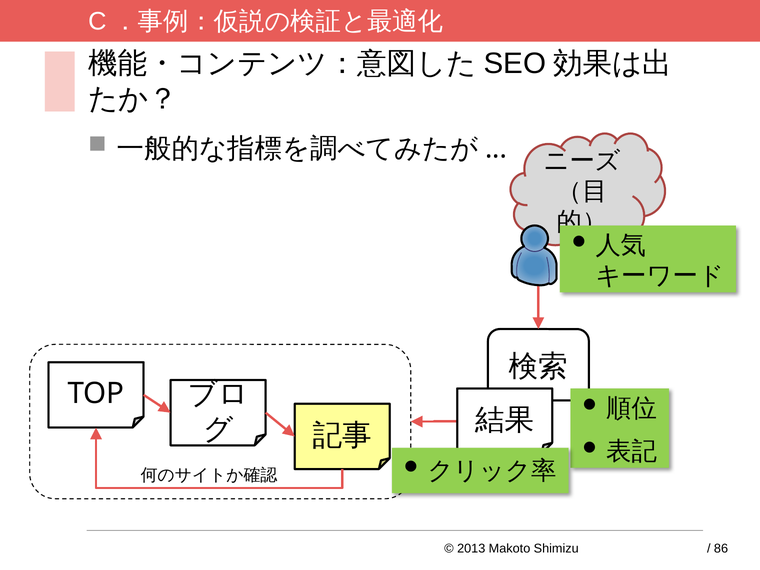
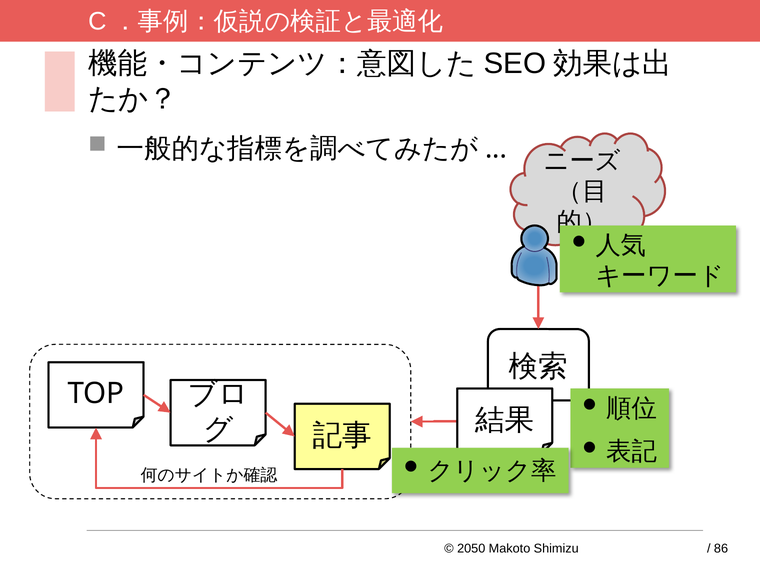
2013: 2013 -> 2050 (471, 549)
